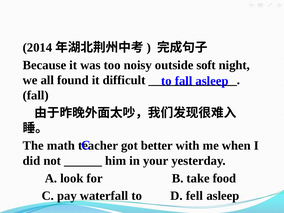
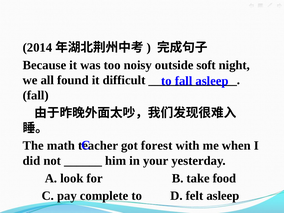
better: better -> forest (157, 146)
waterfall: waterfall -> complete (104, 196)
fell: fell -> felt (195, 196)
